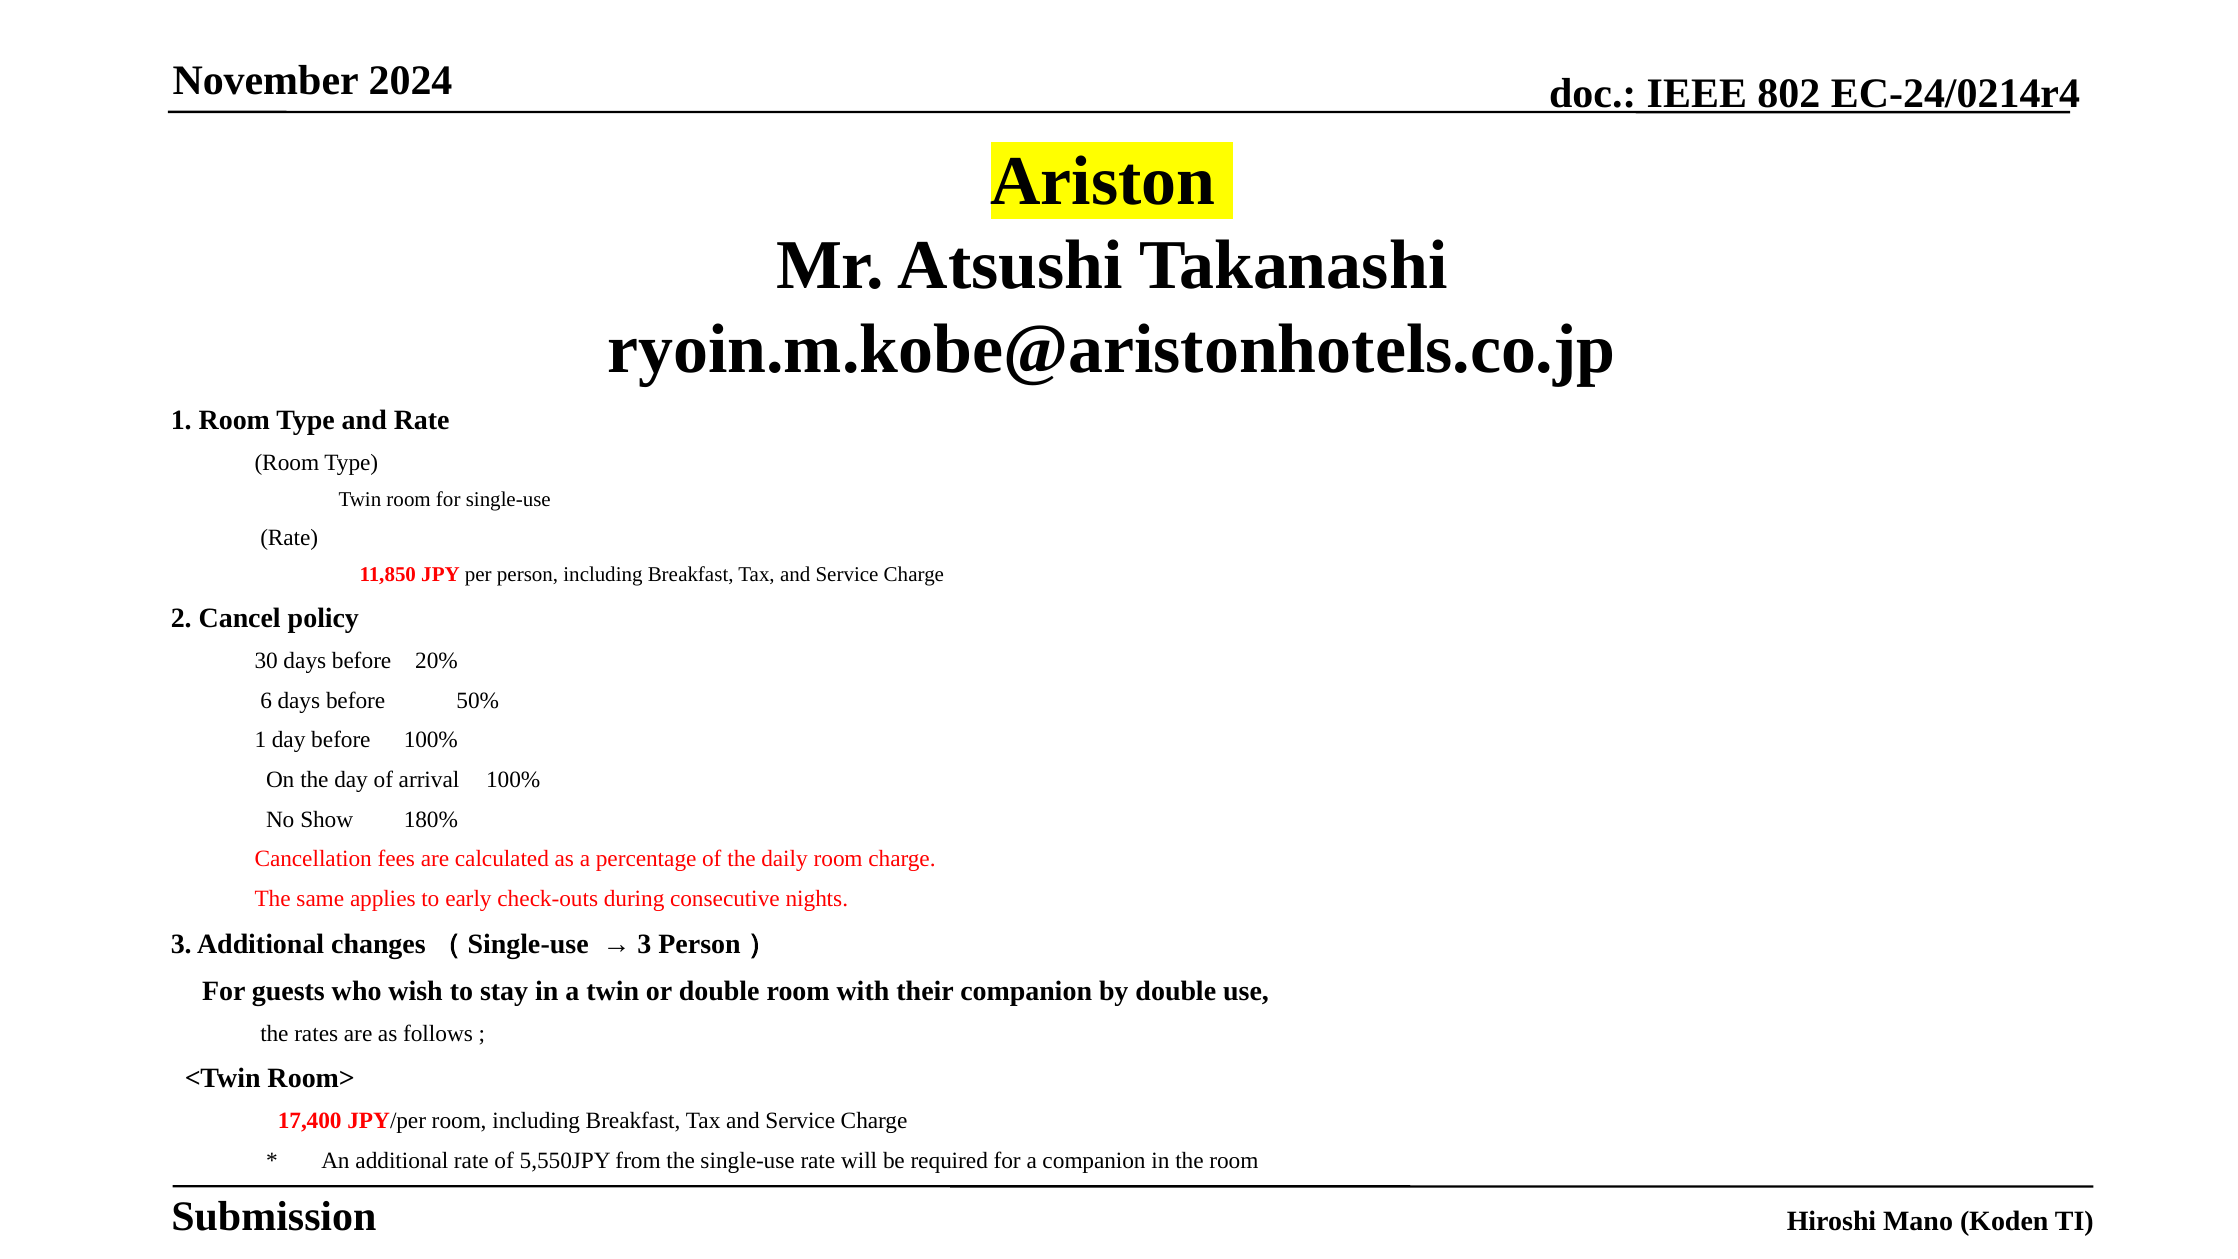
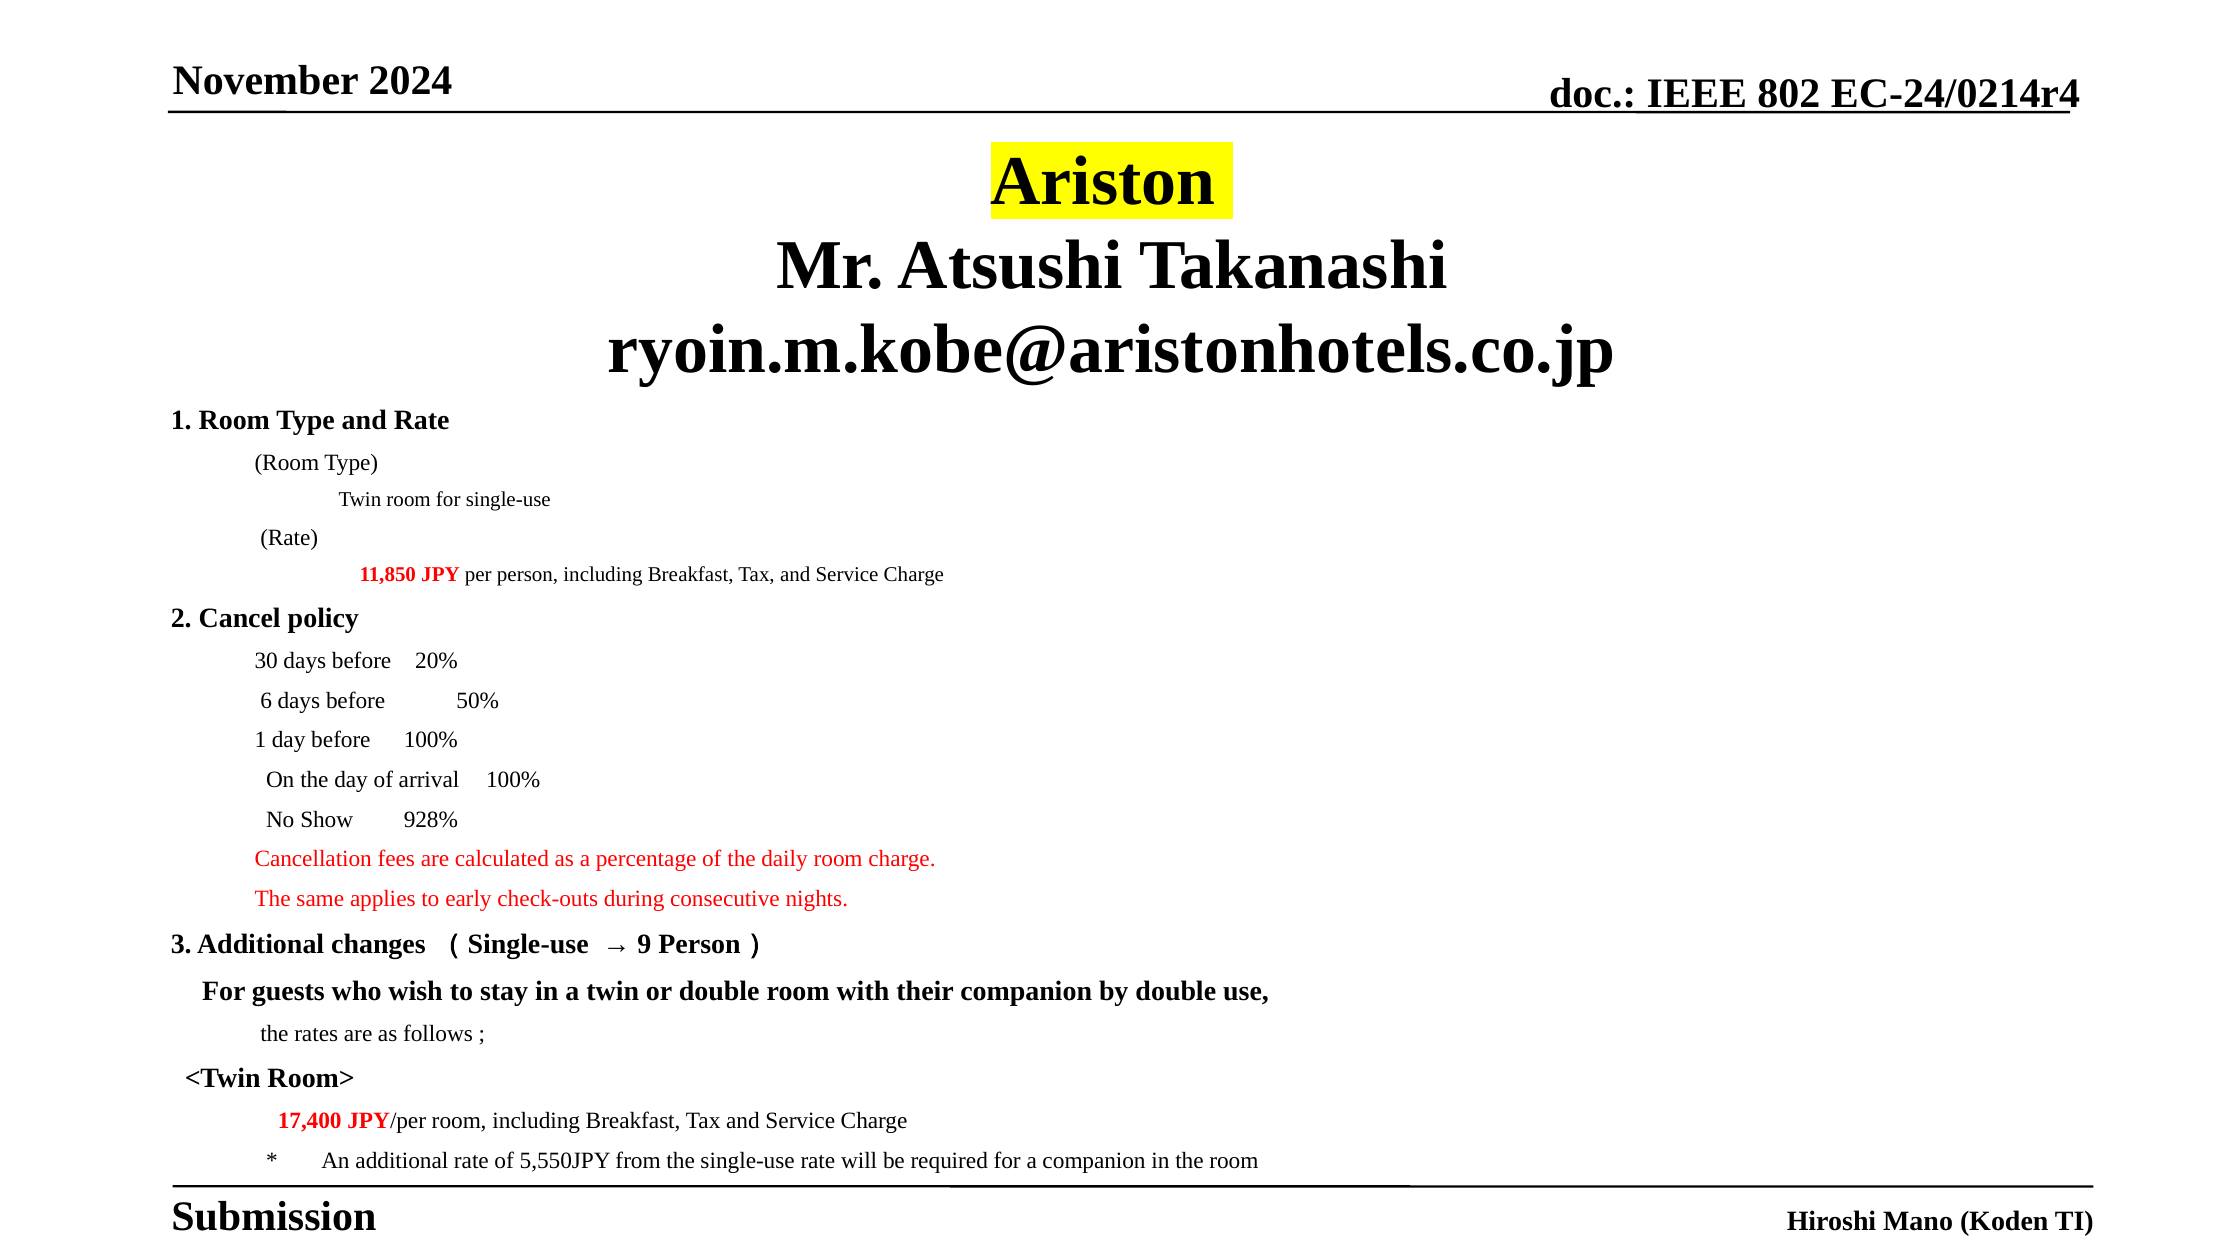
180%: 180% -> 928% (431, 819)
3: 3 -> 9 (644, 944)
